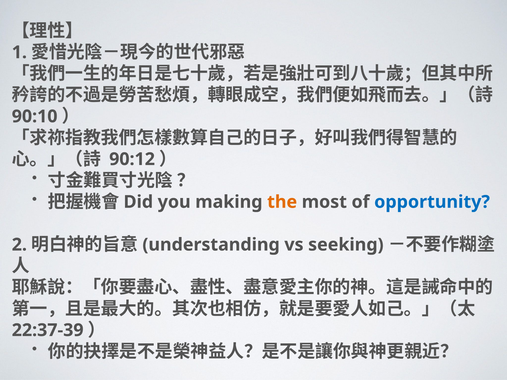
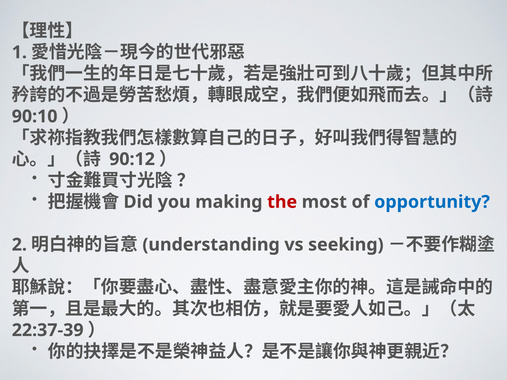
the colour: orange -> red (282, 202)
